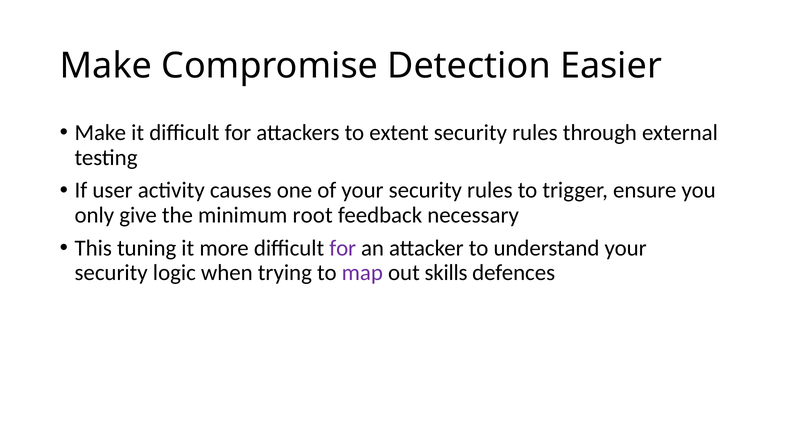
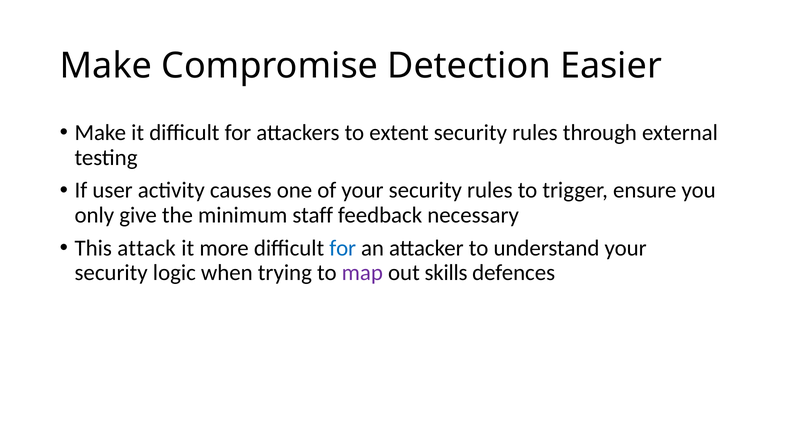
root: root -> staff (313, 215)
tuning: tuning -> attack (147, 248)
for colour: purple -> blue (343, 248)
